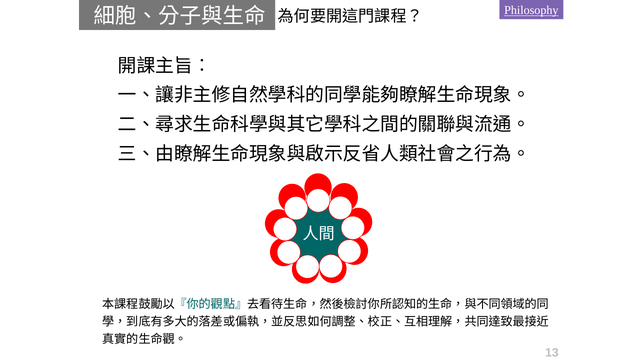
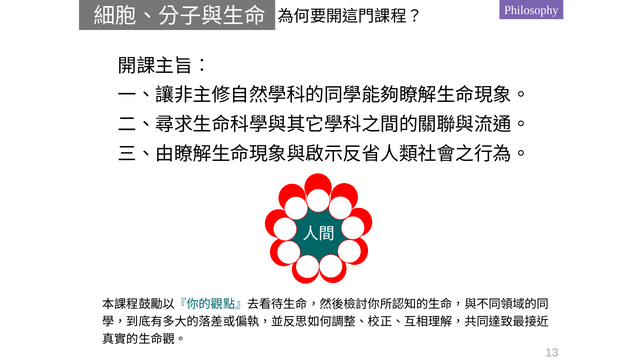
Philosophy underline: present -> none (531, 10)
